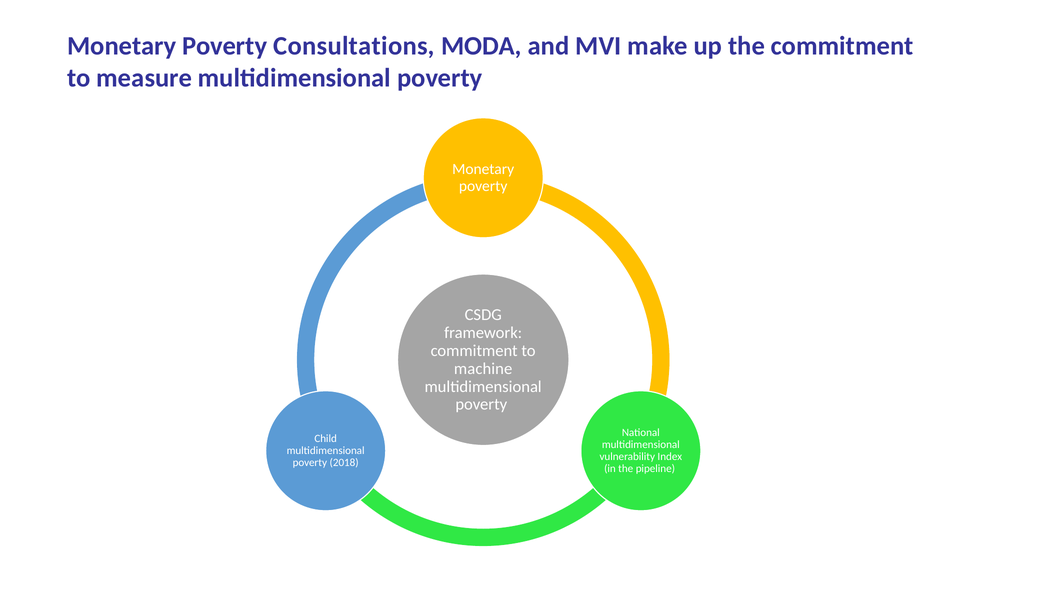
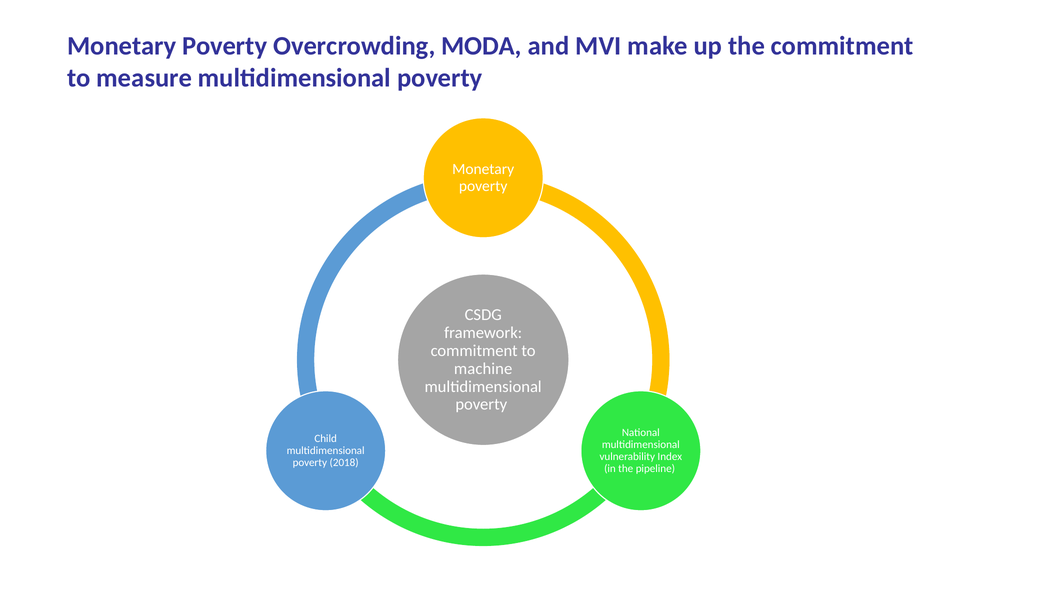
Consultations: Consultations -> Overcrowding (354, 46)
